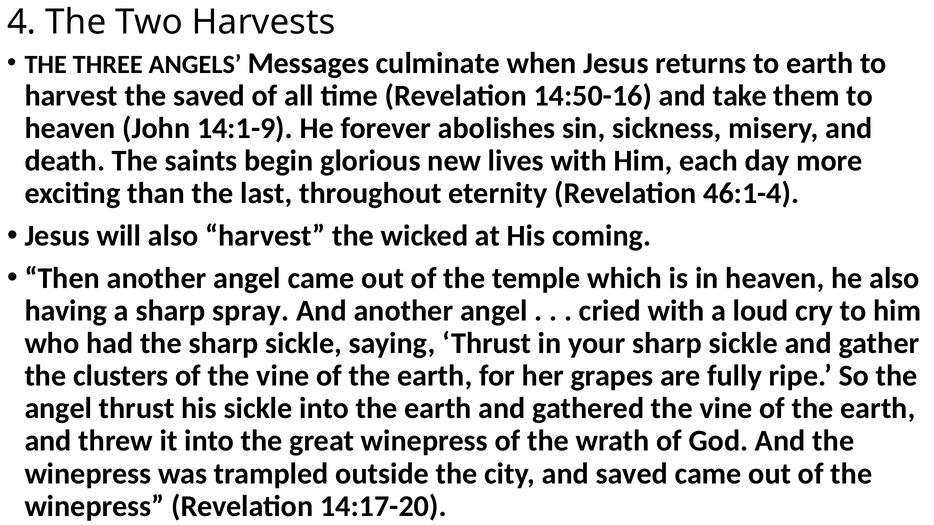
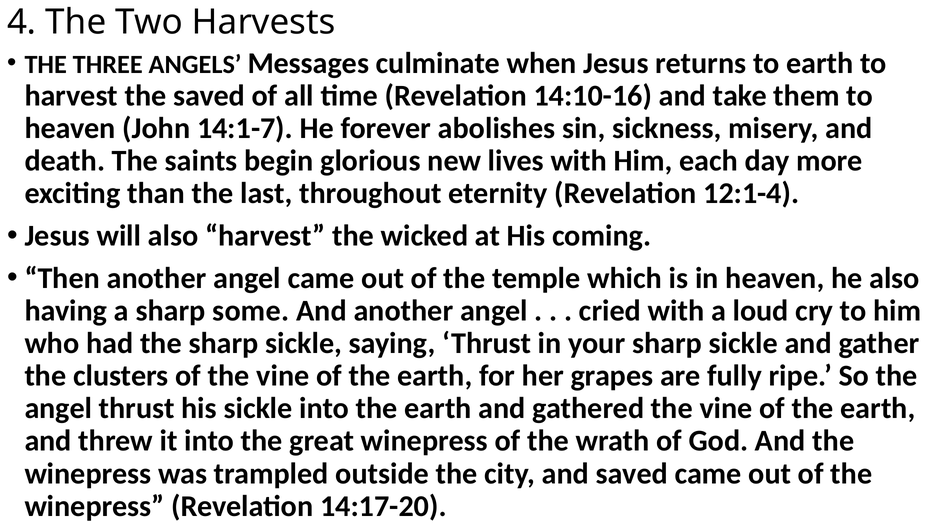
14:50-16: 14:50-16 -> 14:10-16 (593, 96)
14:1-9: 14:1-9 -> 14:1-7 (245, 128)
46:1-4: 46:1-4 -> 12:1-4 (751, 194)
spray: spray -> some (251, 311)
